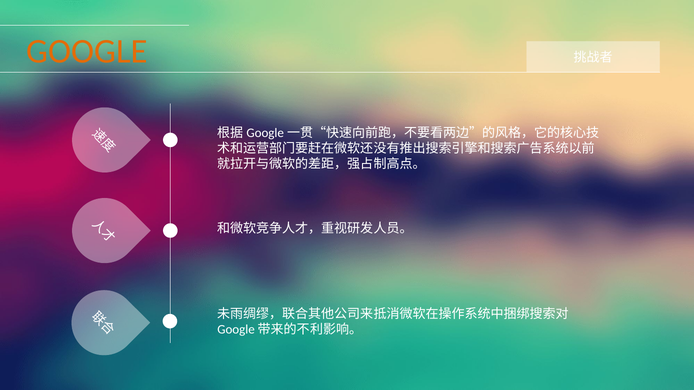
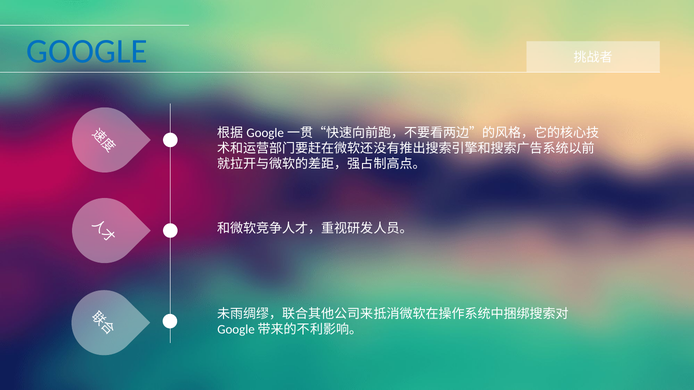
GOOGLE colour: orange -> blue (87, 51)
